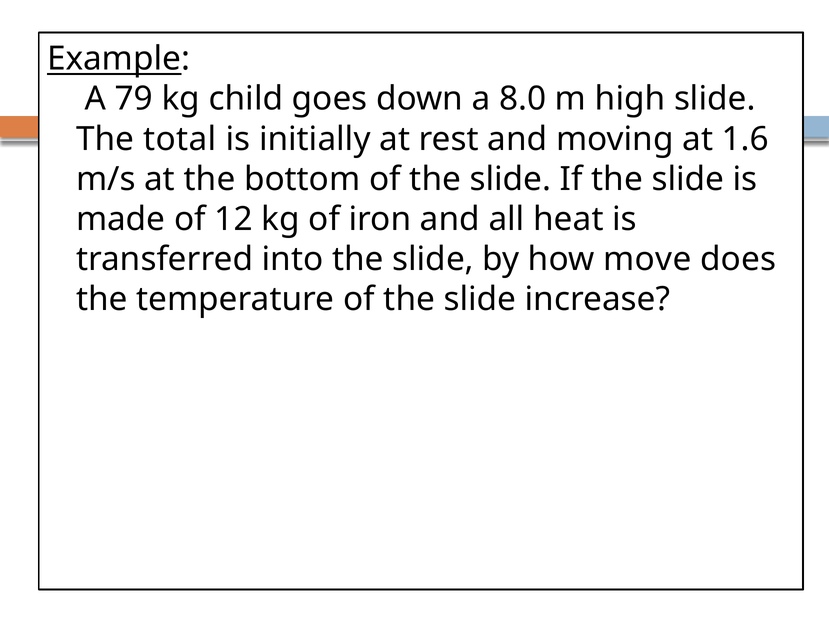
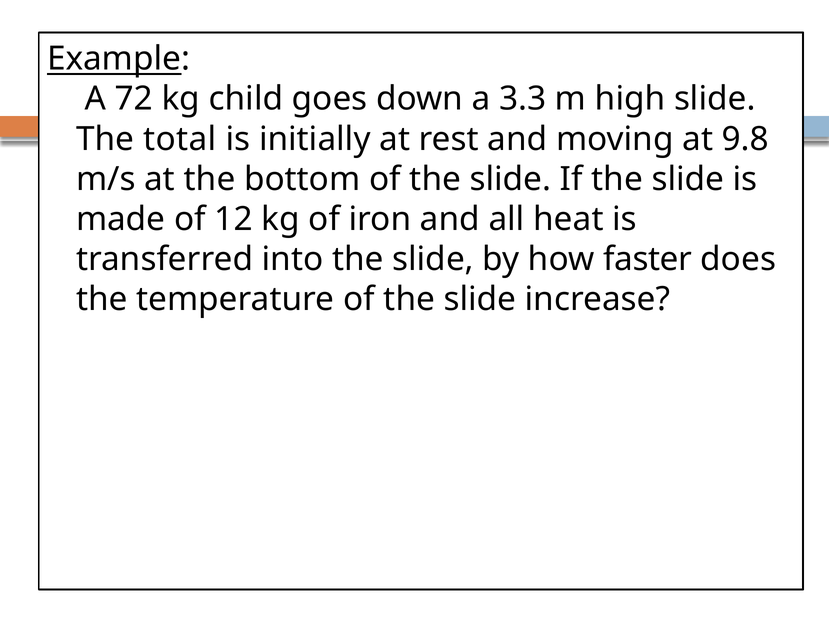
79: 79 -> 72 (134, 99)
8.0: 8.0 -> 3.3 (523, 99)
1.6: 1.6 -> 9.8 (745, 139)
move: move -> faster (648, 259)
